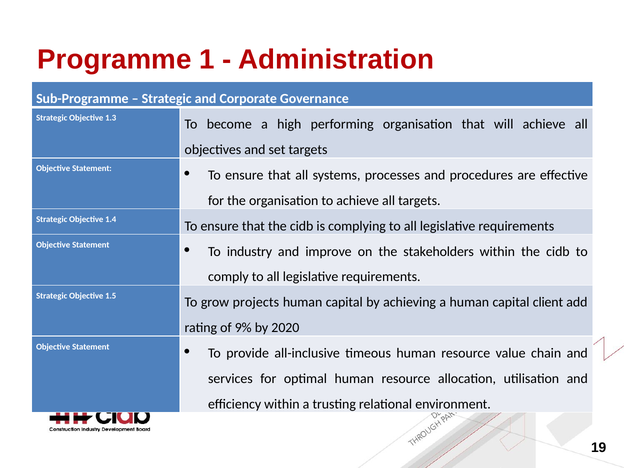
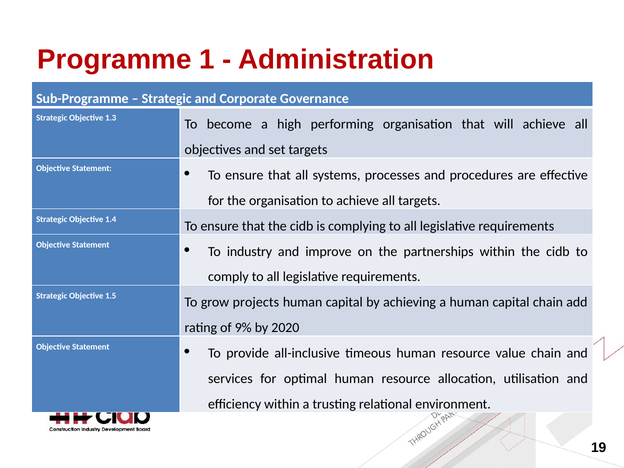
stakeholders: stakeholders -> partnerships (439, 251)
capital client: client -> chain (548, 302)
